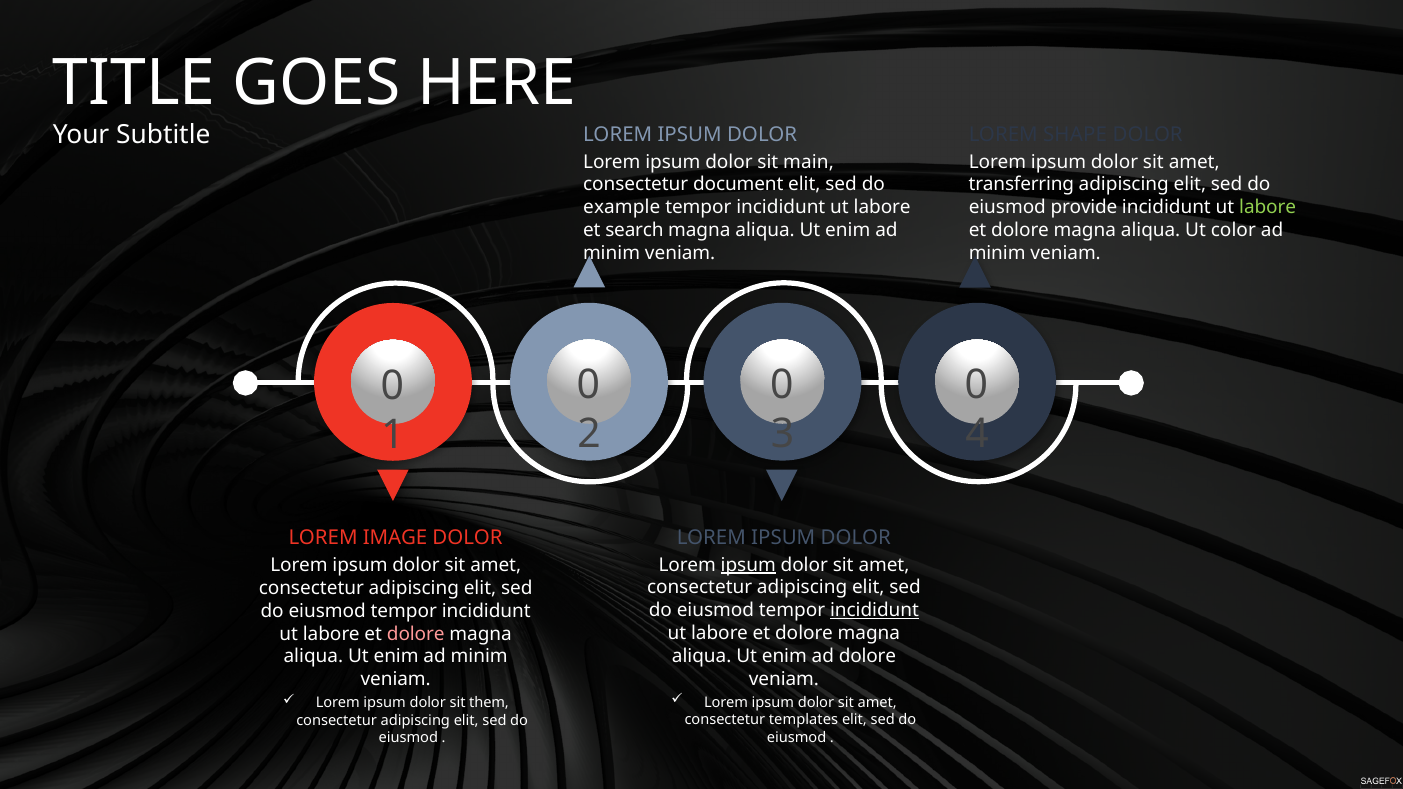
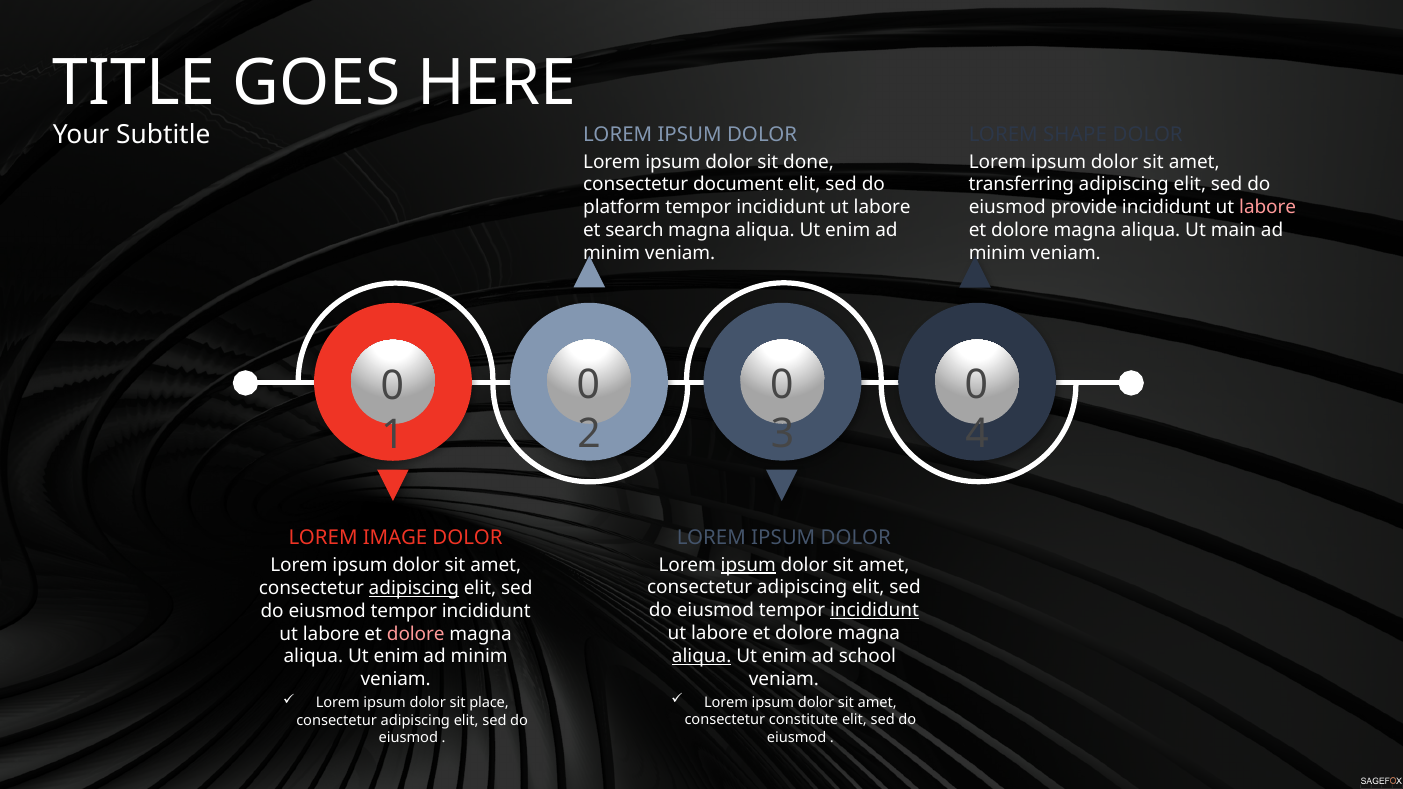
main: main -> done (809, 162)
example: example -> platform (622, 207)
labore colour: light green -> pink (1268, 207)
color: color -> main (1233, 230)
adipiscing underline: none -> present (414, 588)
aliqua underline: none -> present (702, 656)
ad dolore: dolore -> school (867, 656)
them: them -> place (489, 703)
templates: templates -> constitute (804, 720)
